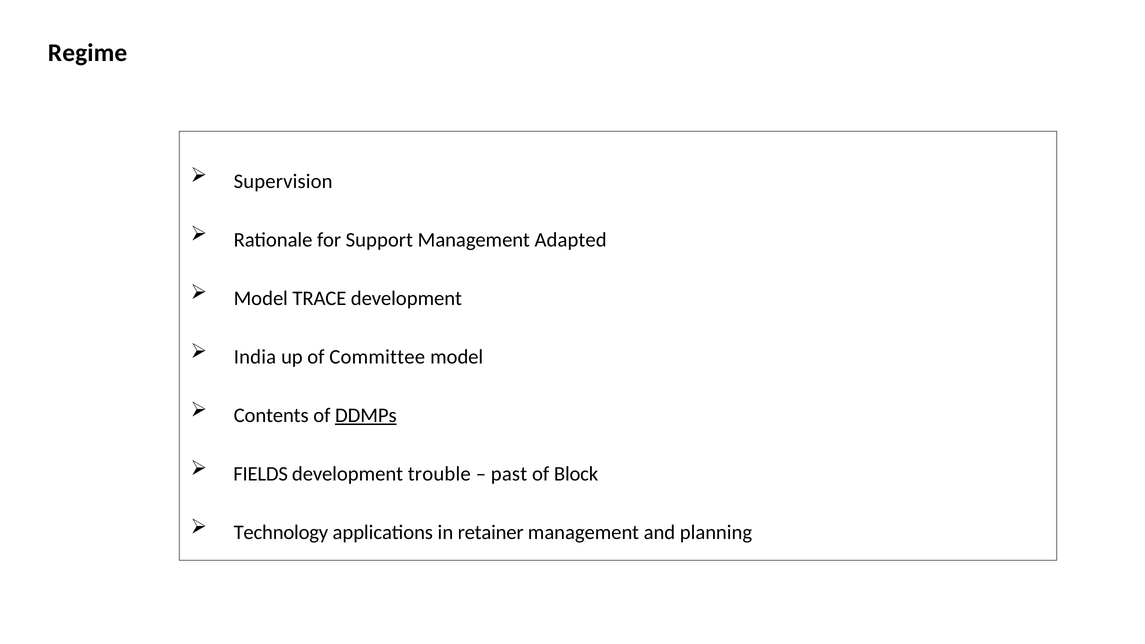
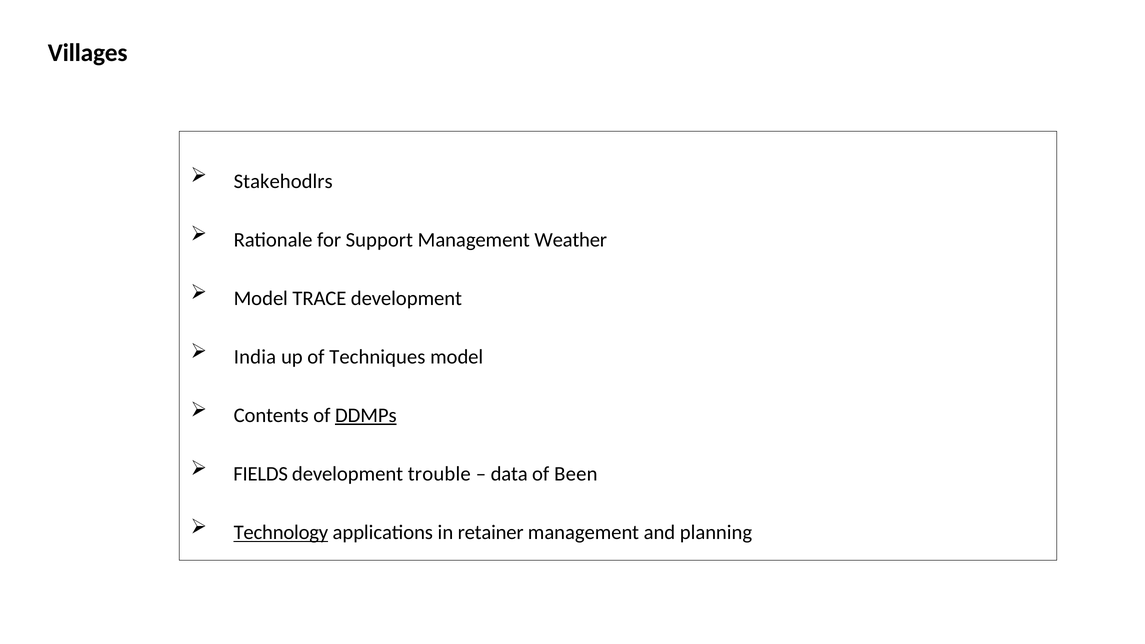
Regime: Regime -> Villages (88, 53)
Supervision: Supervision -> Stakehodlrs (283, 181)
Adapted: Adapted -> Weather (571, 240)
Committee: Committee -> Techniques (377, 357)
past: past -> data (509, 474)
Block: Block -> Been (576, 474)
Technology underline: none -> present (281, 533)
